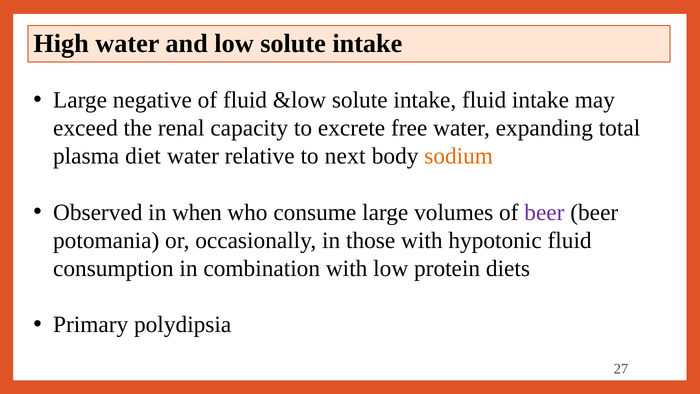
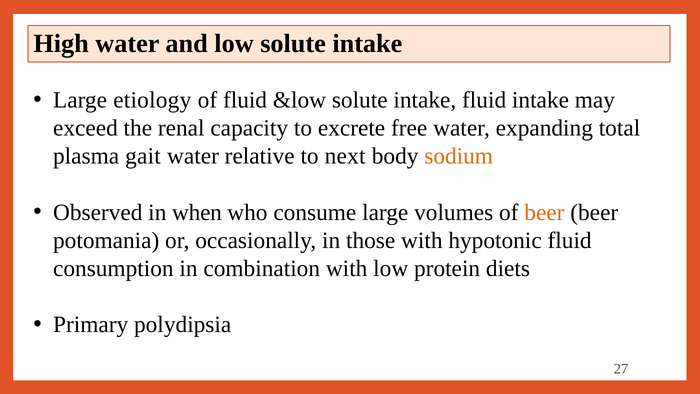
negative: negative -> etiology (152, 100)
diet: diet -> gait (143, 156)
beer colour: purple -> orange (544, 212)
